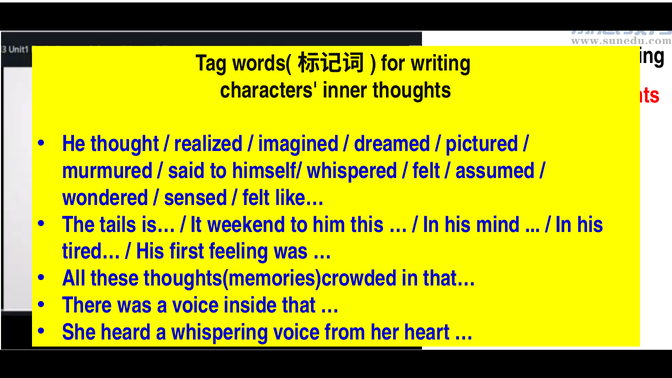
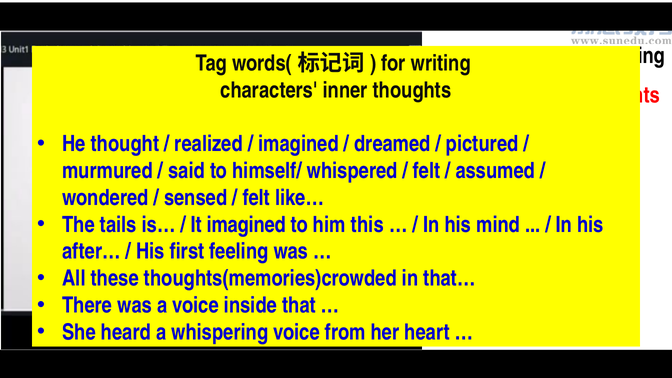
It weekend: weekend -> imagined (246, 225)
tired…: tired… -> after… (91, 252)
